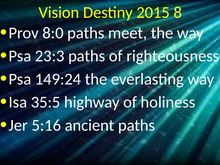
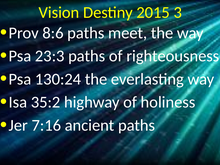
8: 8 -> 3 (178, 12)
8:0: 8:0 -> 8:6 (53, 33)
149:24: 149:24 -> 130:24 (58, 79)
35:5: 35:5 -> 35:2 (46, 102)
5:16: 5:16 -> 7:16 (46, 125)
